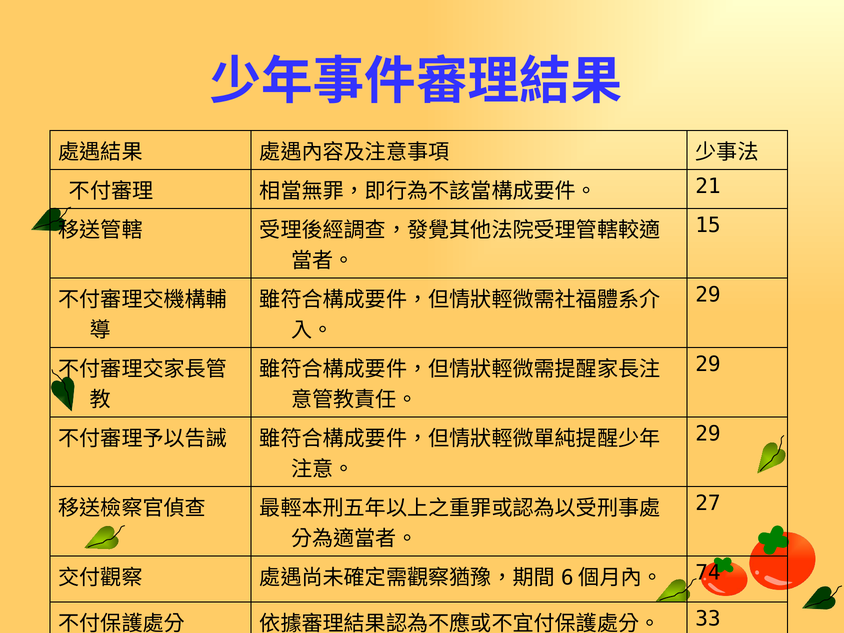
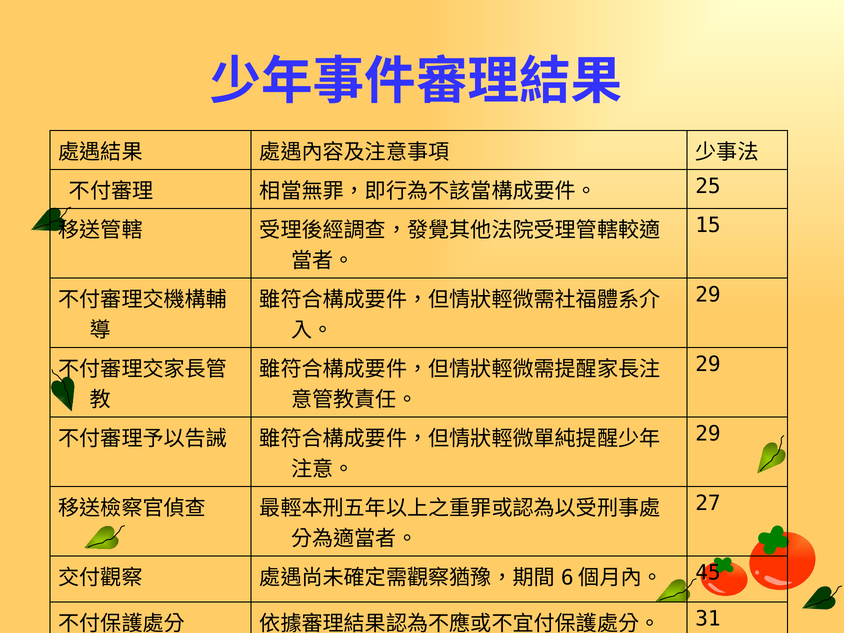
21: 21 -> 25 (708, 186)
74: 74 -> 45 (708, 573)
33: 33 -> 31 (708, 619)
